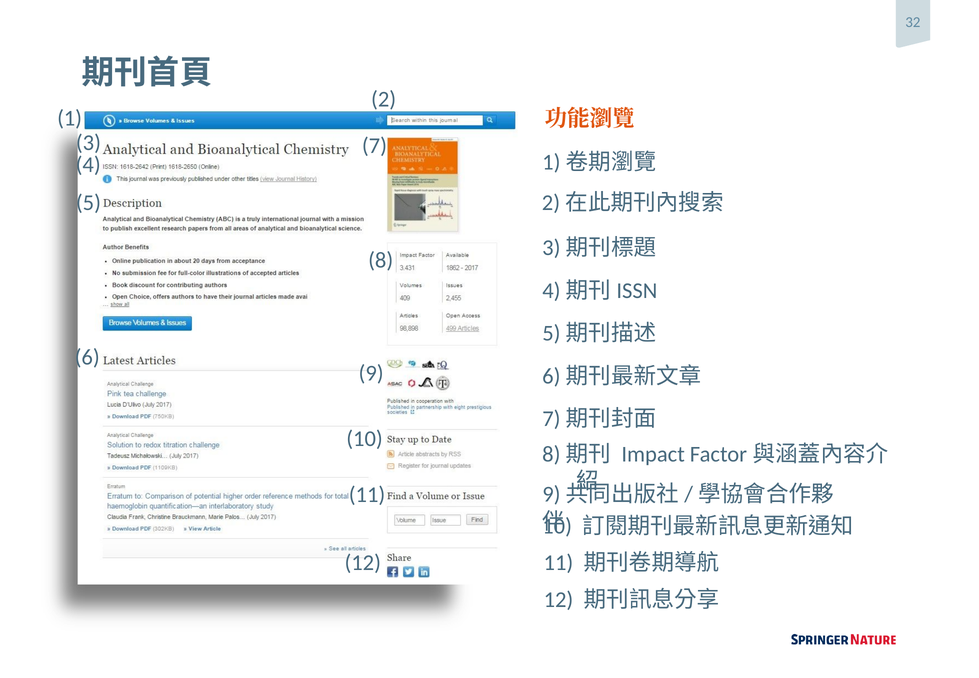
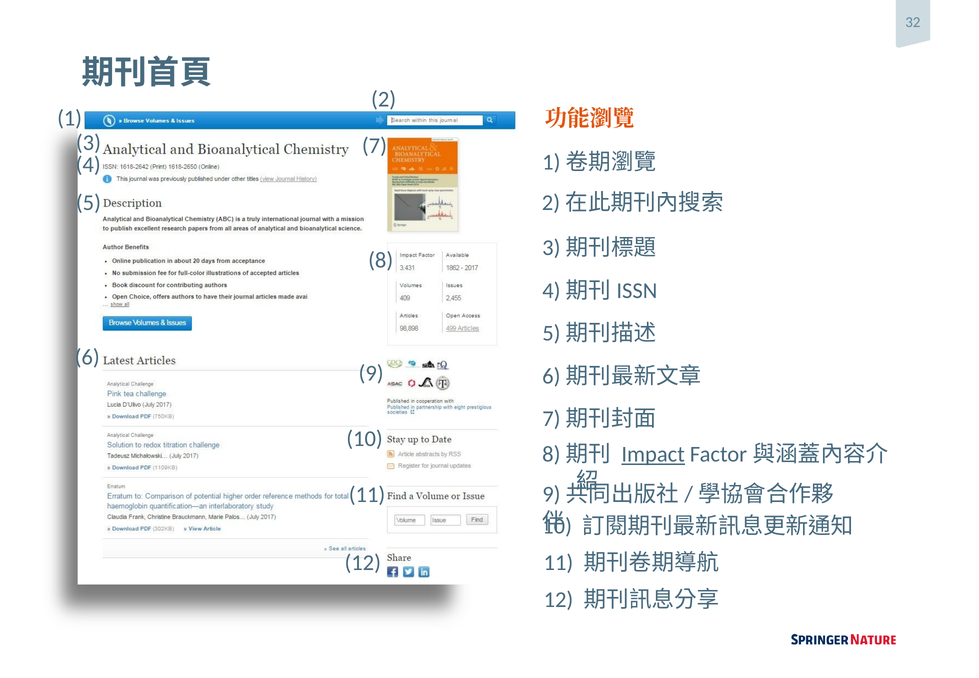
Impact underline: none -> present (653, 454)
